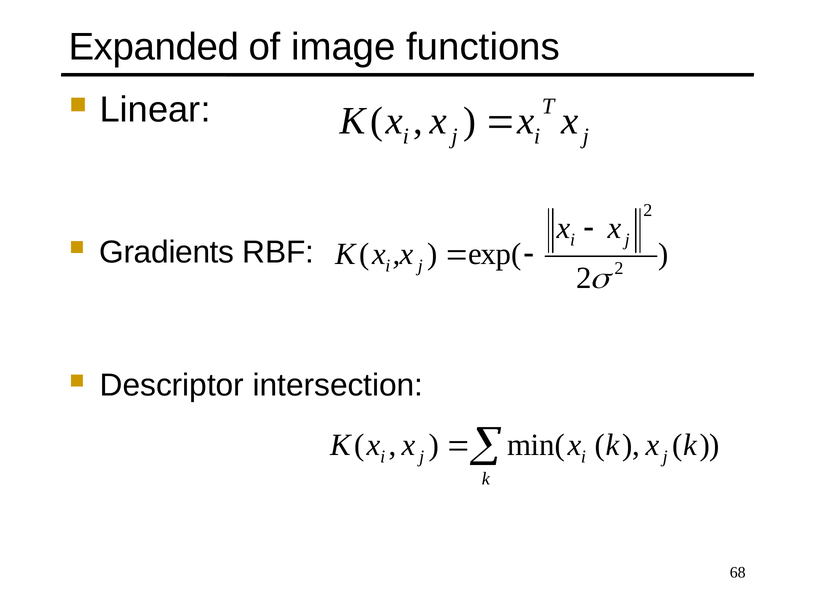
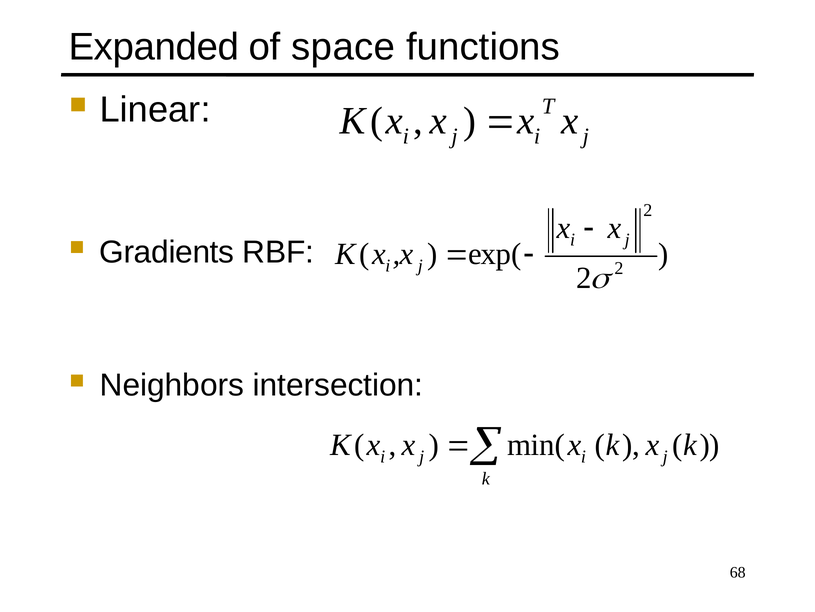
image: image -> space (343, 47)
Descriptor: Descriptor -> Neighbors (172, 385)
